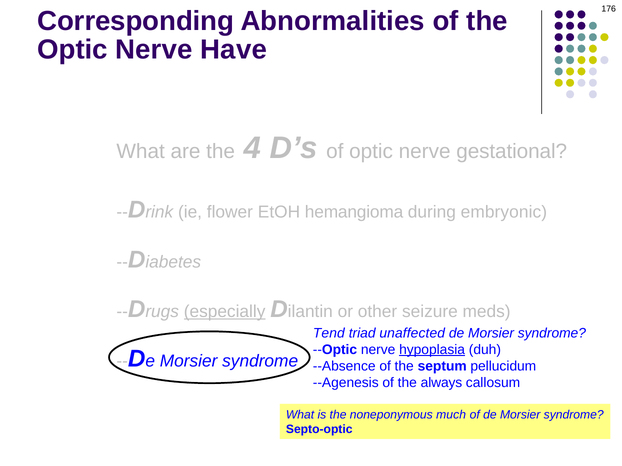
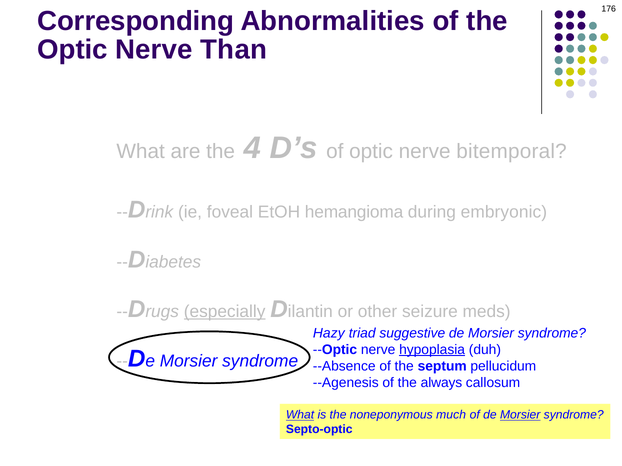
Have: Have -> Than (234, 50)
gestational: gestational -> bitemporal (512, 152)
flower: flower -> foveal (230, 212)
Tend: Tend -> Hazy (329, 333)
unaffected: unaffected -> suggestive (412, 333)
What underline: none -> present (300, 415)
Morsier underline: none -> present (520, 415)
